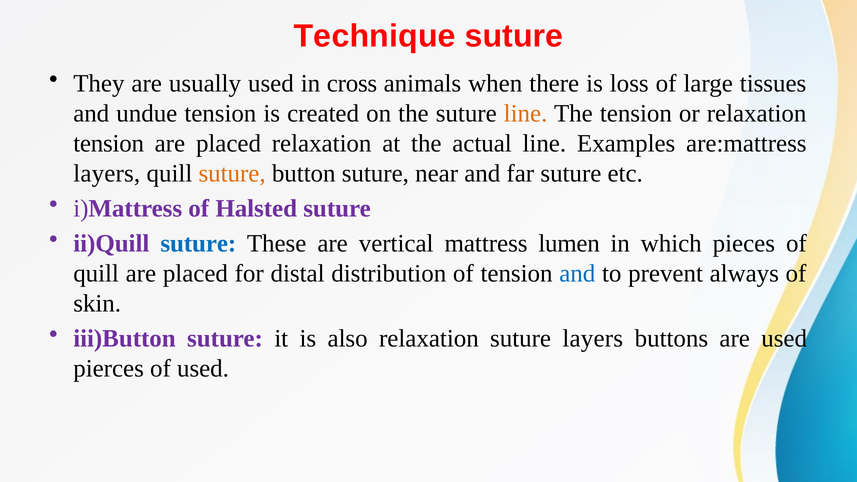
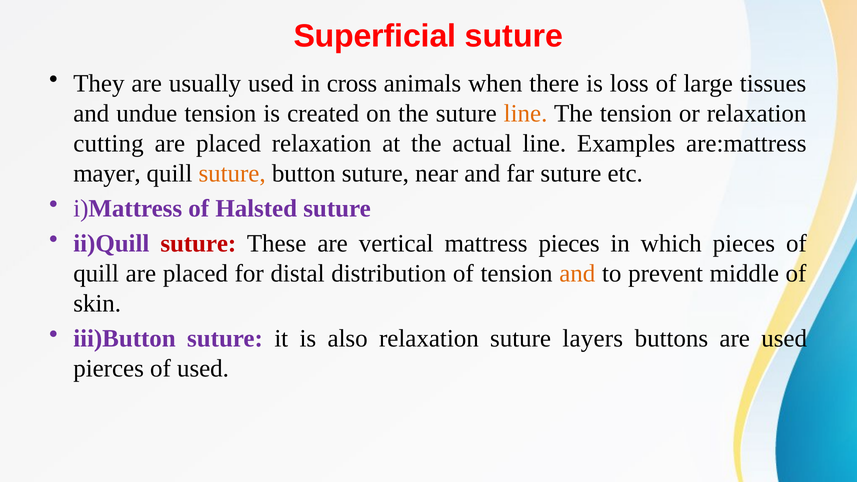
Technique: Technique -> Superficial (375, 36)
tension: tension -> cutting (108, 143)
layers: layers -> mayer (107, 173)
suture colour: blue -> red (198, 244)
mattress lumen: lumen -> pieces (569, 244)
and colour: blue -> orange (577, 274)
always: always -> middle (744, 274)
